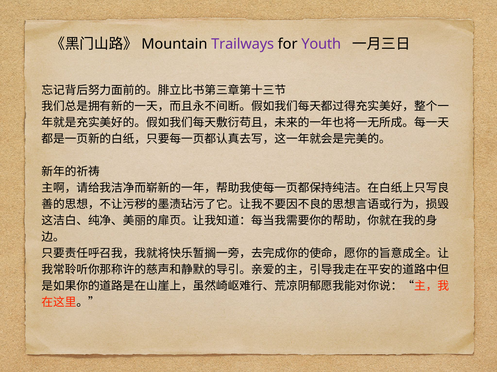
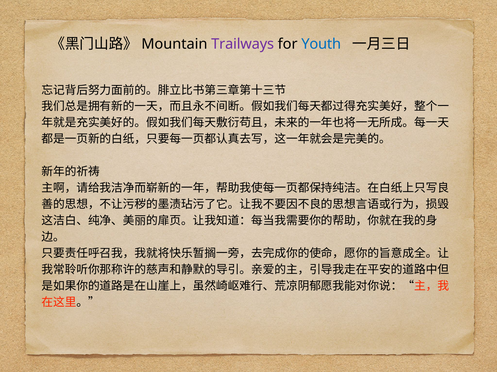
Youth colour: purple -> blue (321, 44)
